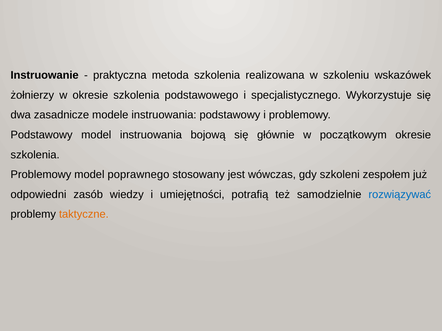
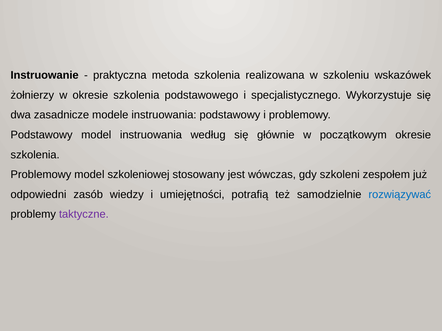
bojową: bojową -> według (208, 135)
poprawnego: poprawnego -> szkoleniowej (139, 175)
taktyczne colour: orange -> purple (84, 215)
